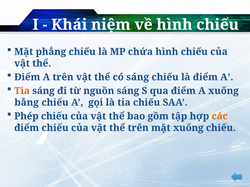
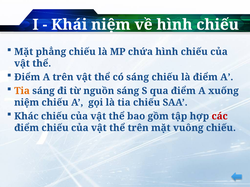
bằng: bằng -> niệm (27, 103)
Phép: Phép -> Khác (26, 116)
các colour: orange -> red (220, 116)
mặt xuống: xuống -> vuông (188, 128)
